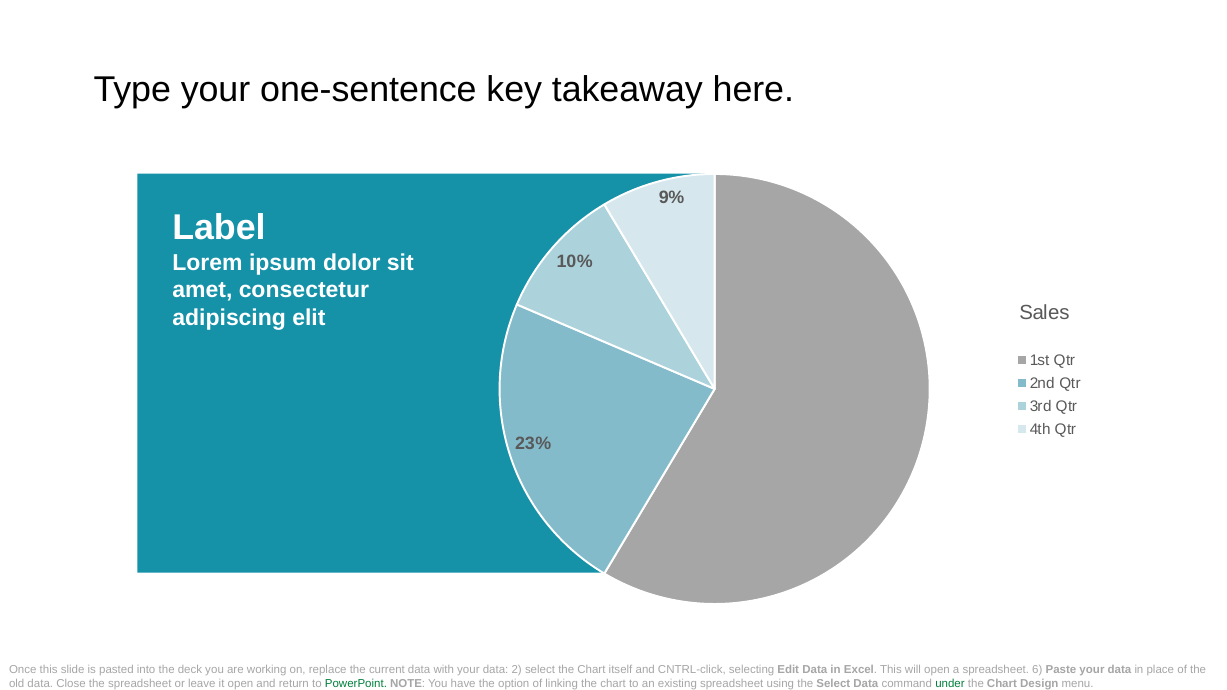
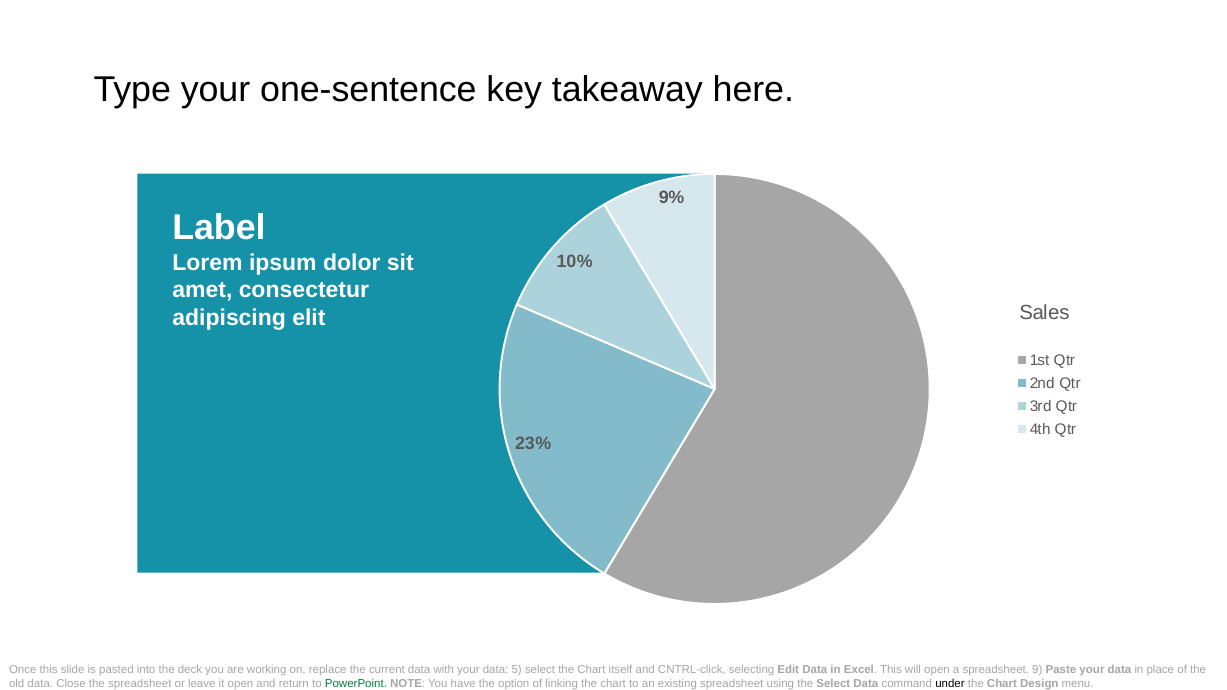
2: 2 -> 5 (517, 670)
6: 6 -> 9 (1037, 670)
under colour: green -> black (950, 684)
